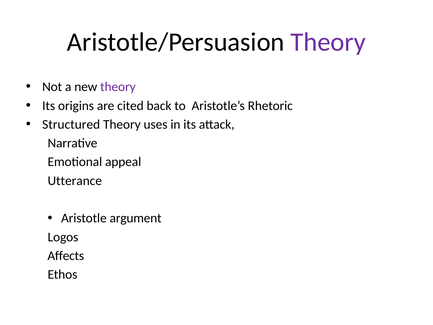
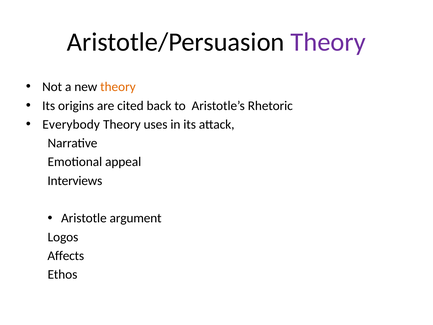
theory colour: purple -> orange (118, 87)
Structured: Structured -> Everybody (71, 124)
Utterance: Utterance -> Interviews (75, 181)
